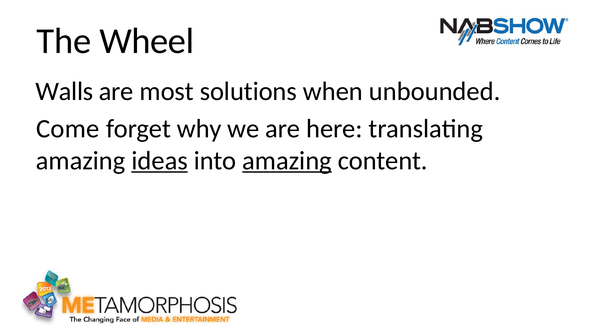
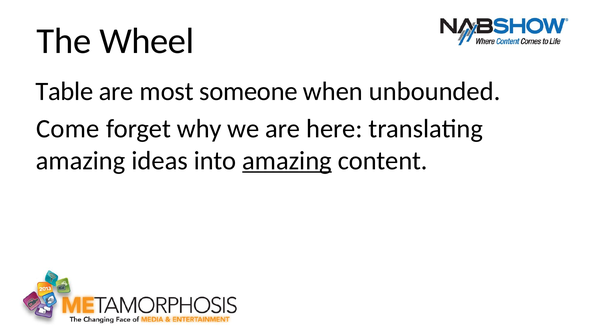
Walls: Walls -> Table (64, 91)
solutions: solutions -> someone (248, 91)
ideas underline: present -> none (160, 160)
